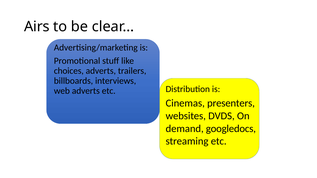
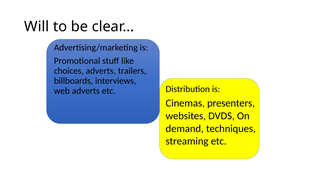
Airs: Airs -> Will (37, 27)
googledocs: googledocs -> techniques (231, 129)
